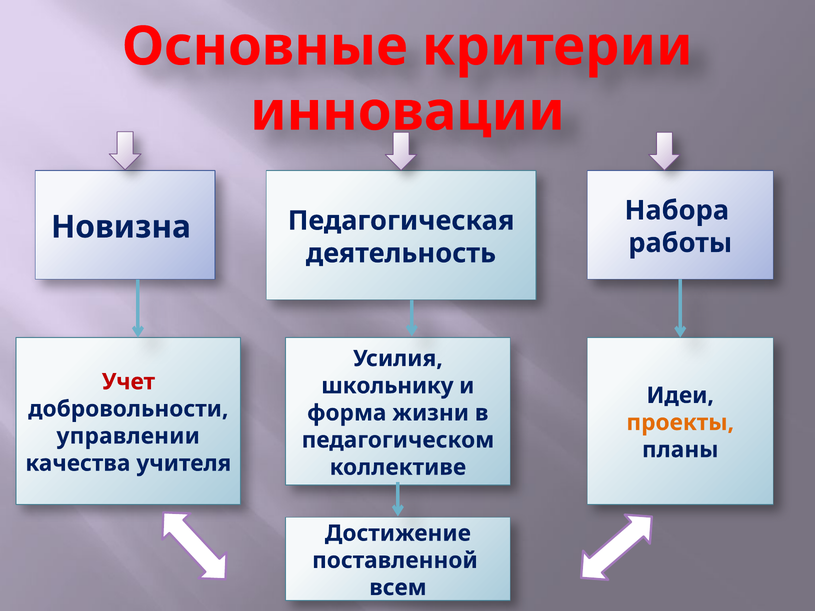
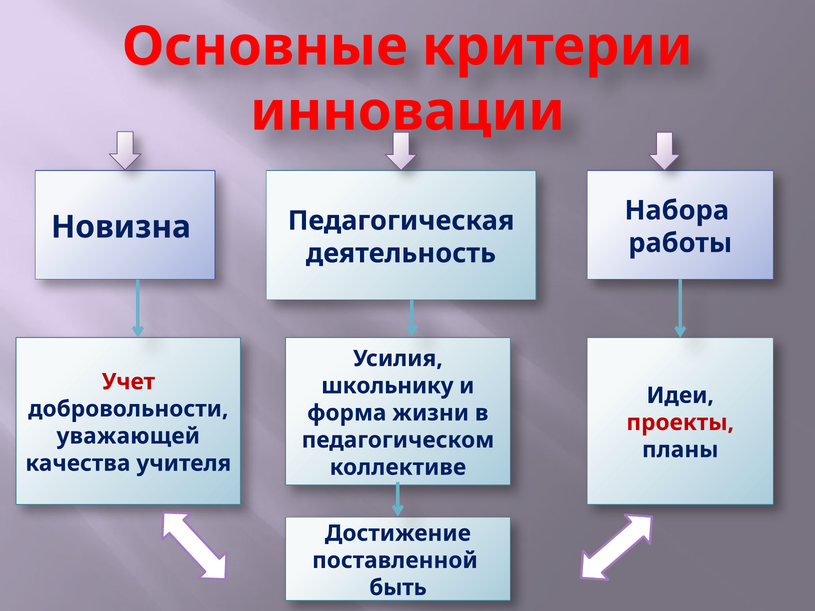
проекты colour: orange -> red (680, 423)
управлении: управлении -> уважающей (128, 436)
всем: всем -> быть (398, 588)
